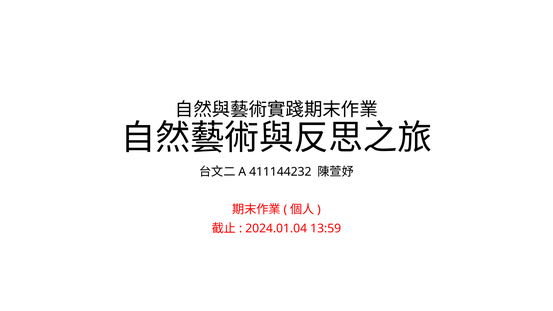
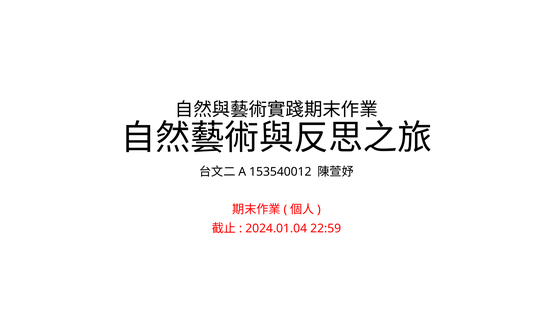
411144232: 411144232 -> 153540012 (280, 172)
13:59: 13:59 -> 22:59 (326, 228)
